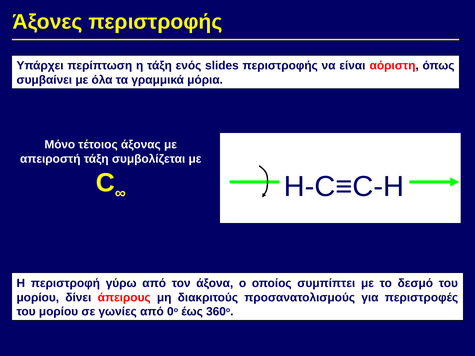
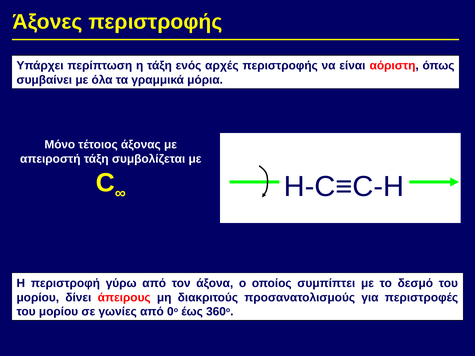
slides: slides -> αρχές (222, 66)
